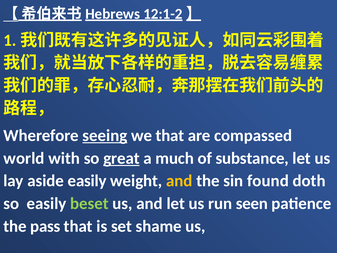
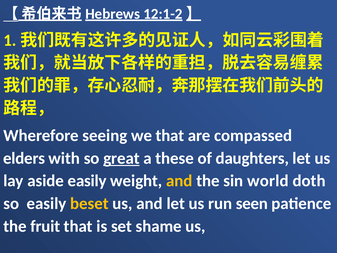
seeing underline: present -> none (105, 135)
world: world -> elders (24, 158)
much: much -> these (175, 158)
substance: substance -> daughters (252, 158)
found: found -> world (268, 181)
beset colour: light green -> yellow (89, 203)
pass: pass -> fruit (45, 226)
